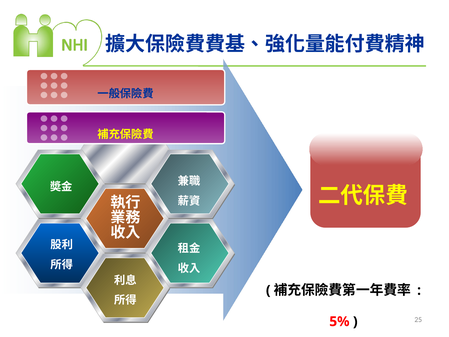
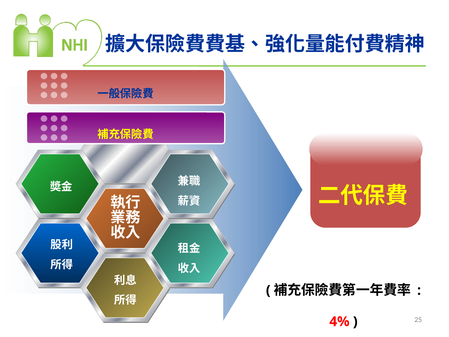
5%: 5% -> 4% (339, 321)
